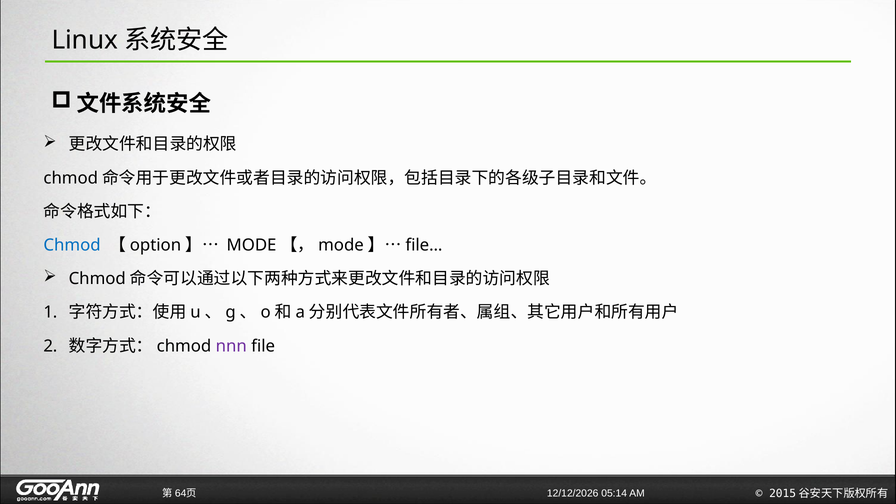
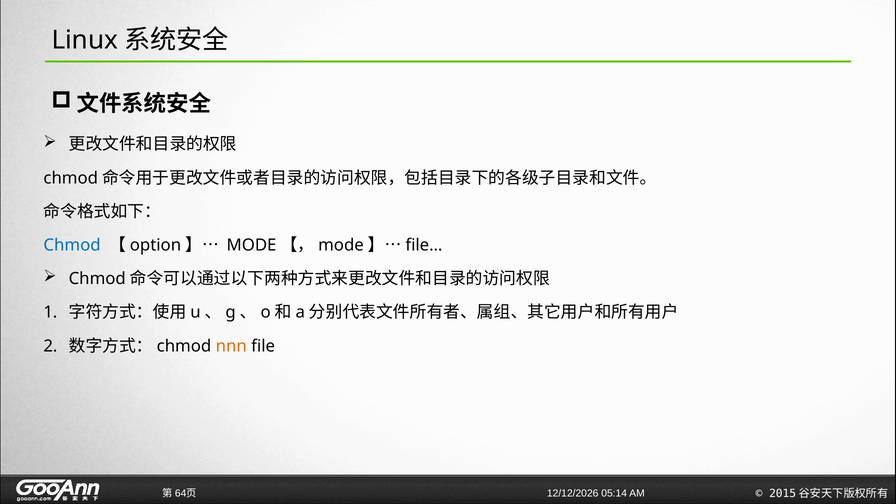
nnn colour: purple -> orange (231, 346)
